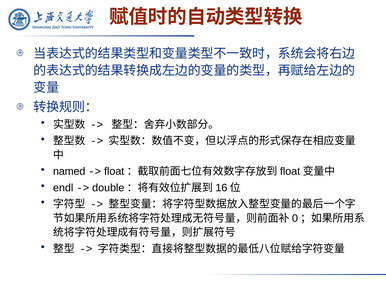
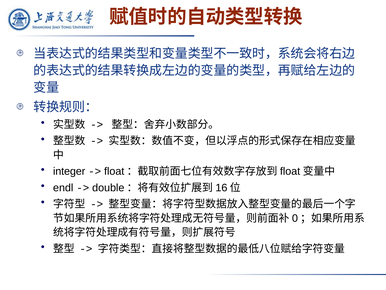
named: named -> integer (69, 171)
